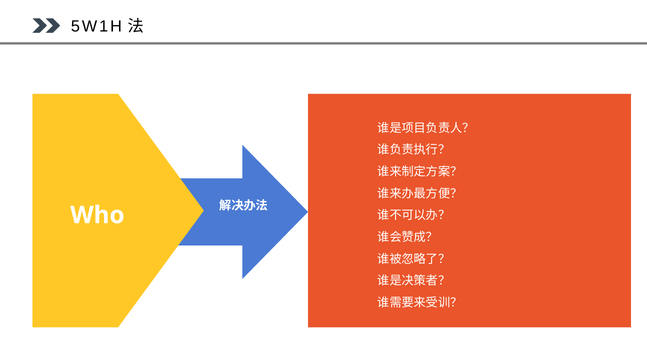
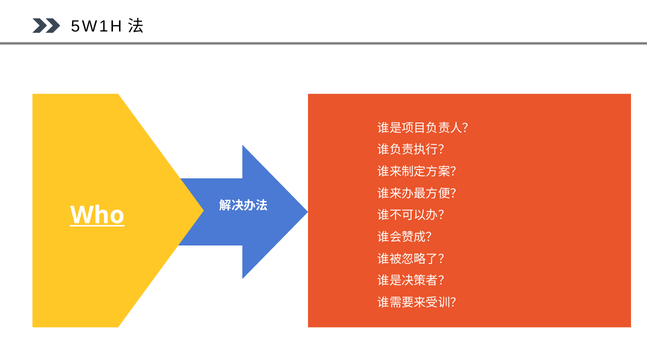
Who underline: none -> present (97, 215)
